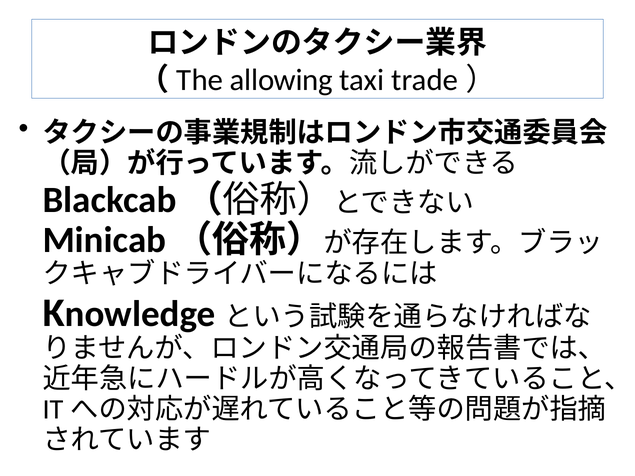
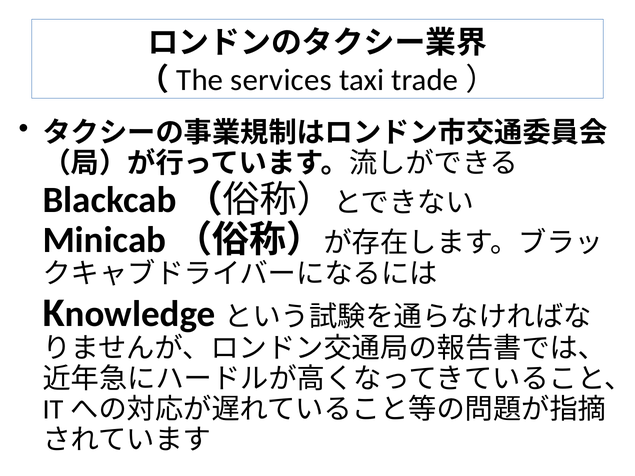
allowing: allowing -> services (281, 80)
